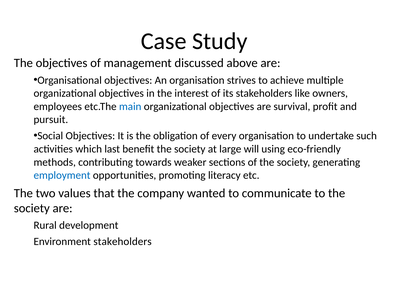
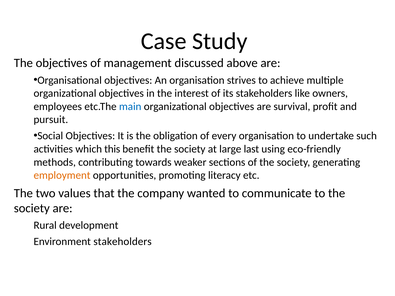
last: last -> this (112, 149)
will: will -> last (251, 149)
employment colour: blue -> orange (62, 175)
